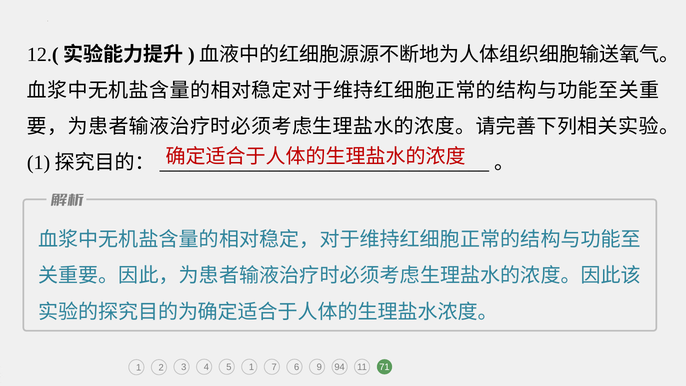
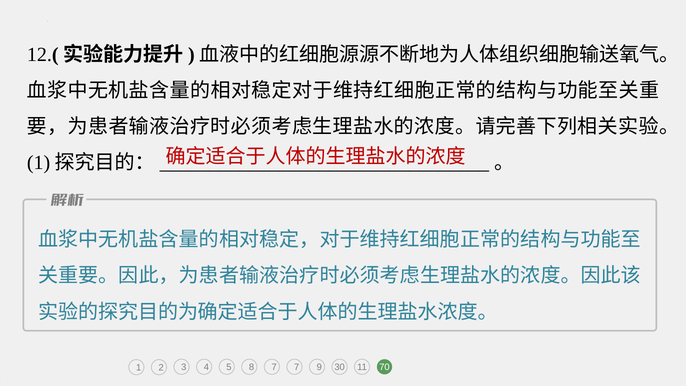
5 1: 1 -> 8 (252, 367)
7 6: 6 -> 7 (297, 367)
94: 94 -> 30 (340, 367)
71: 71 -> 70 (385, 367)
